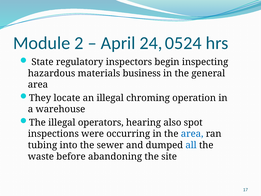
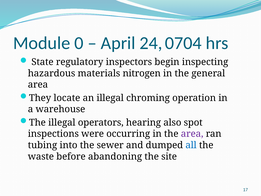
2: 2 -> 0 (79, 43)
0524: 0524 -> 0704 (183, 43)
business: business -> nitrogen (142, 73)
area colour: blue -> purple (192, 134)
